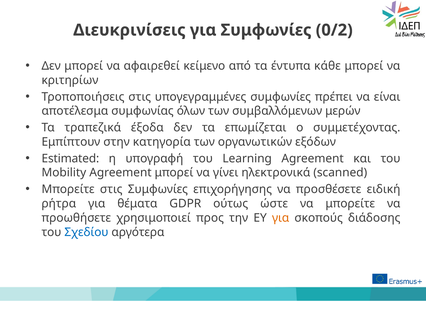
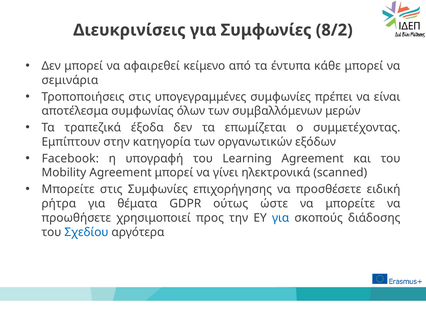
0/2: 0/2 -> 8/2 (334, 30)
κριτηρίων: κριτηρίων -> σεμινάρια (70, 80)
Estimated: Estimated -> Facebook (70, 158)
για colour: orange -> blue (281, 218)
